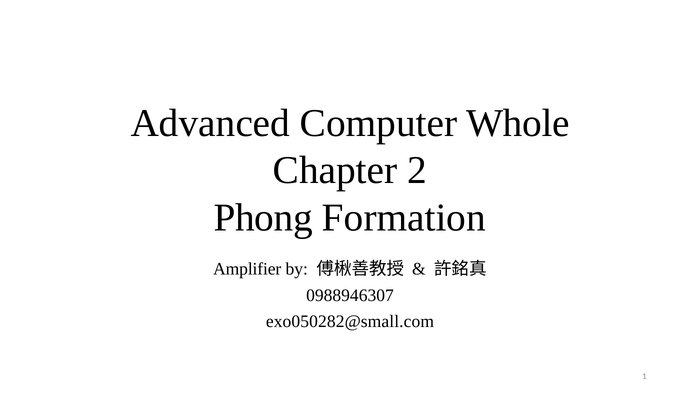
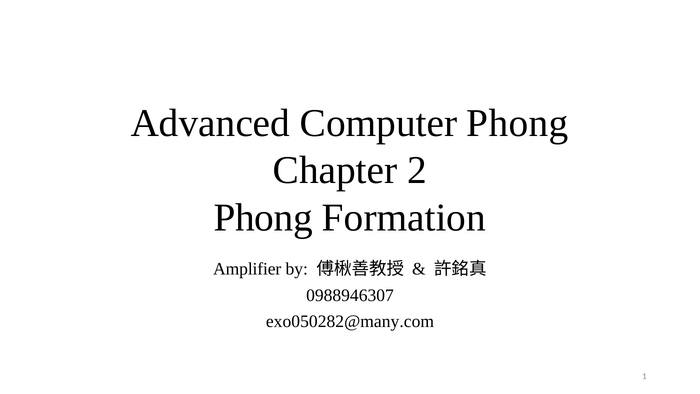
Computer Whole: Whole -> Phong (517, 123)
exo050282@small.com: exo050282@small.com -> exo050282@many.com (350, 321)
